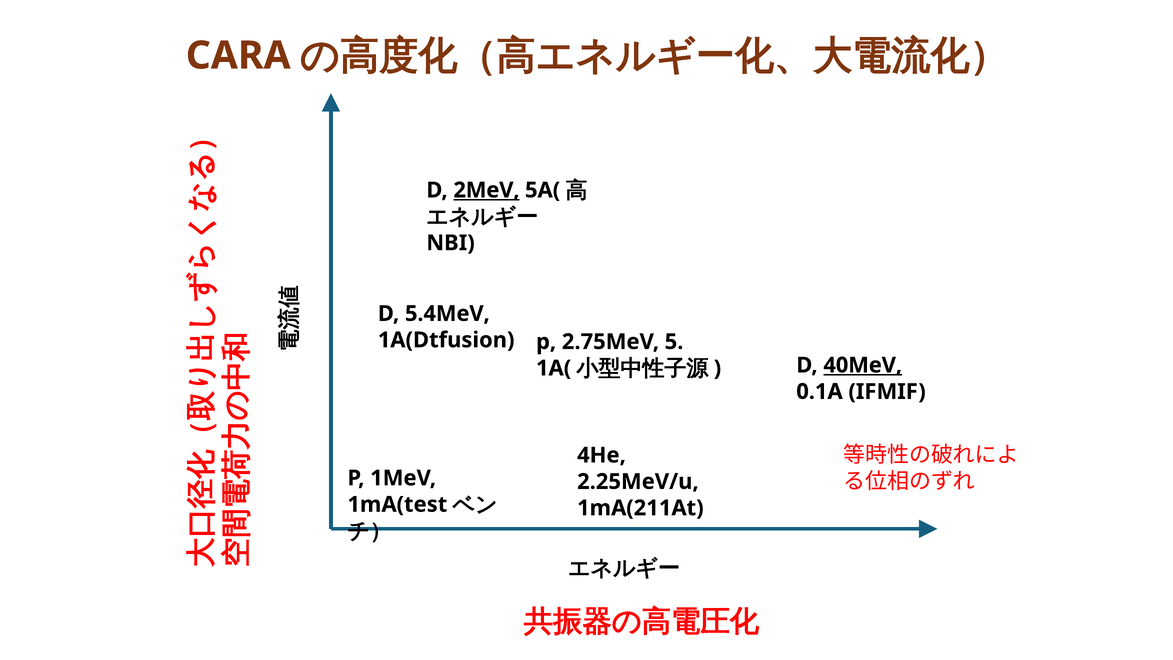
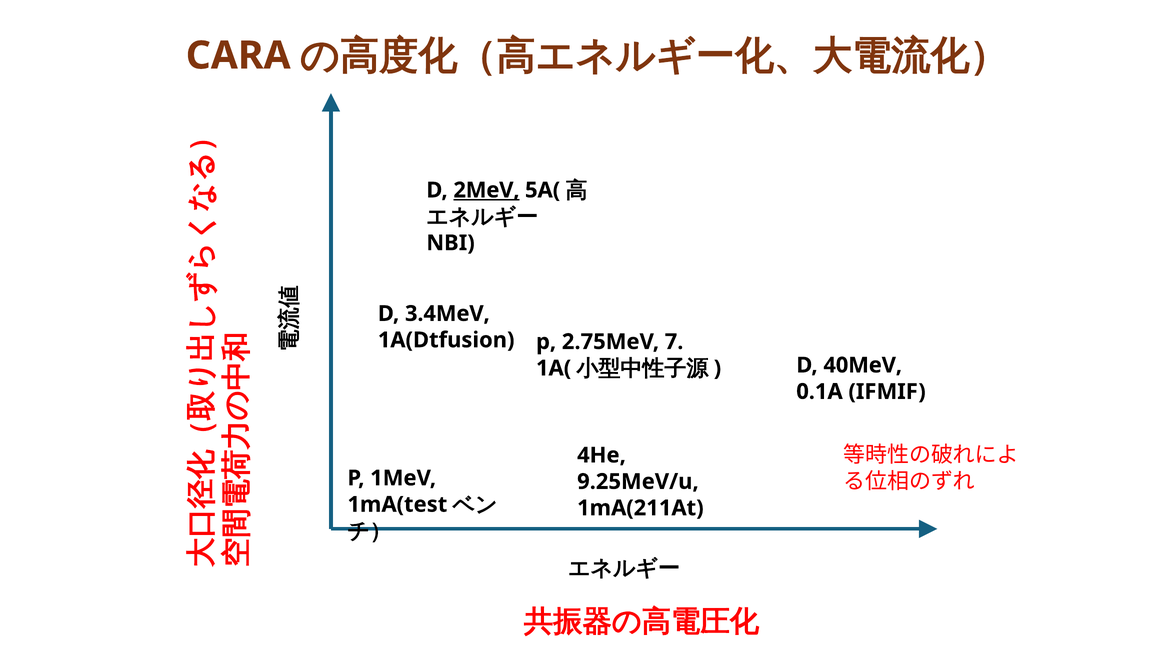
5.4MeV: 5.4MeV -> 3.4MeV (447, 314)
5: 5 -> 7 (674, 342)
40MeV underline: present -> none (863, 365)
2.25MeV/u: 2.25MeV/u -> 9.25MeV/u (638, 481)
